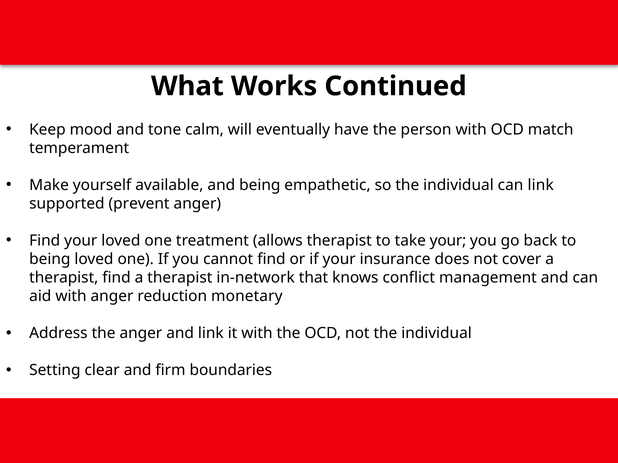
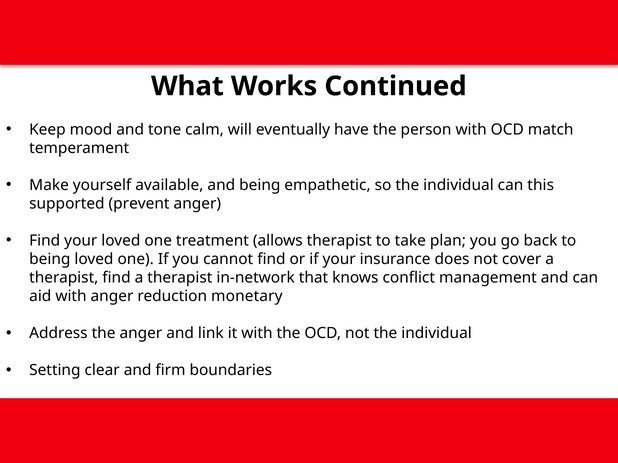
can link: link -> this (541, 185)
take your: your -> plan (448, 241)
